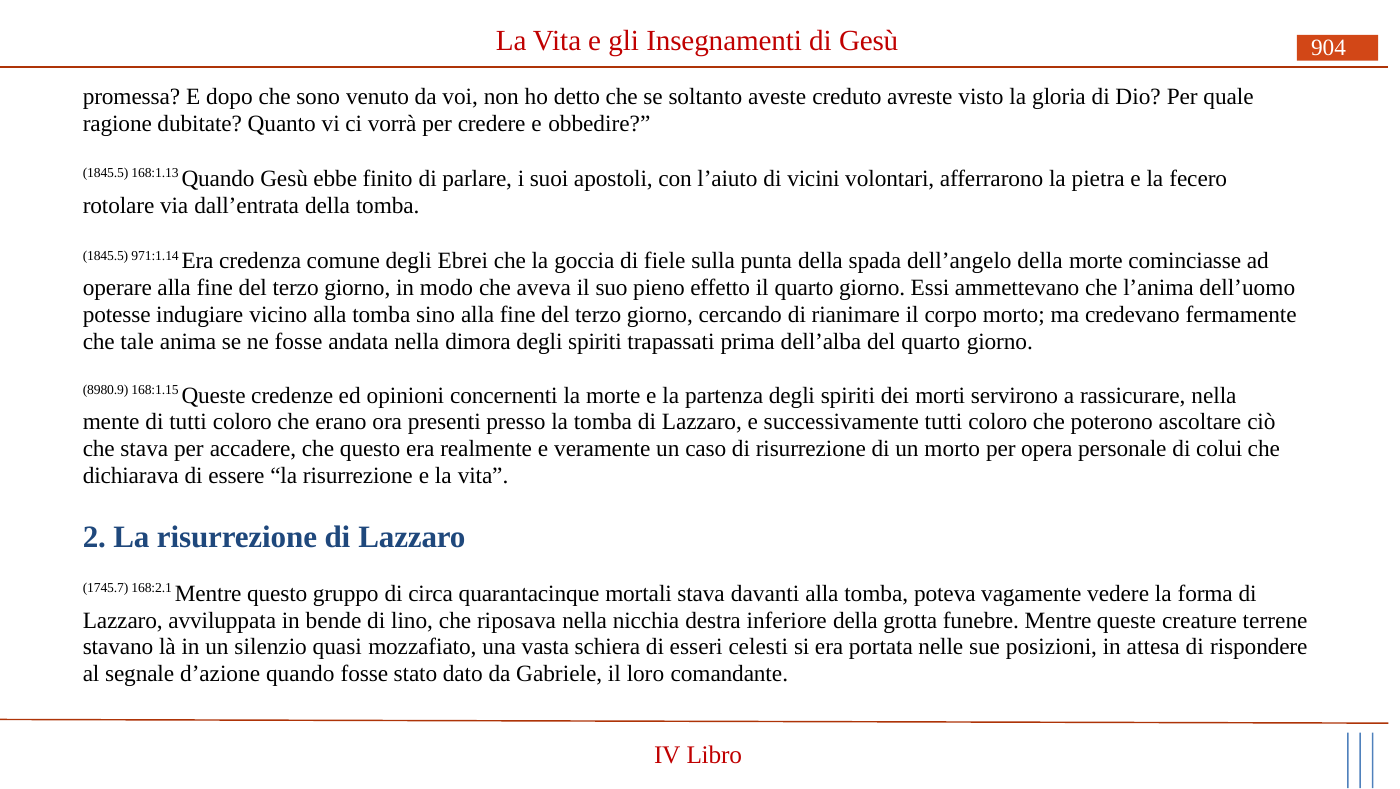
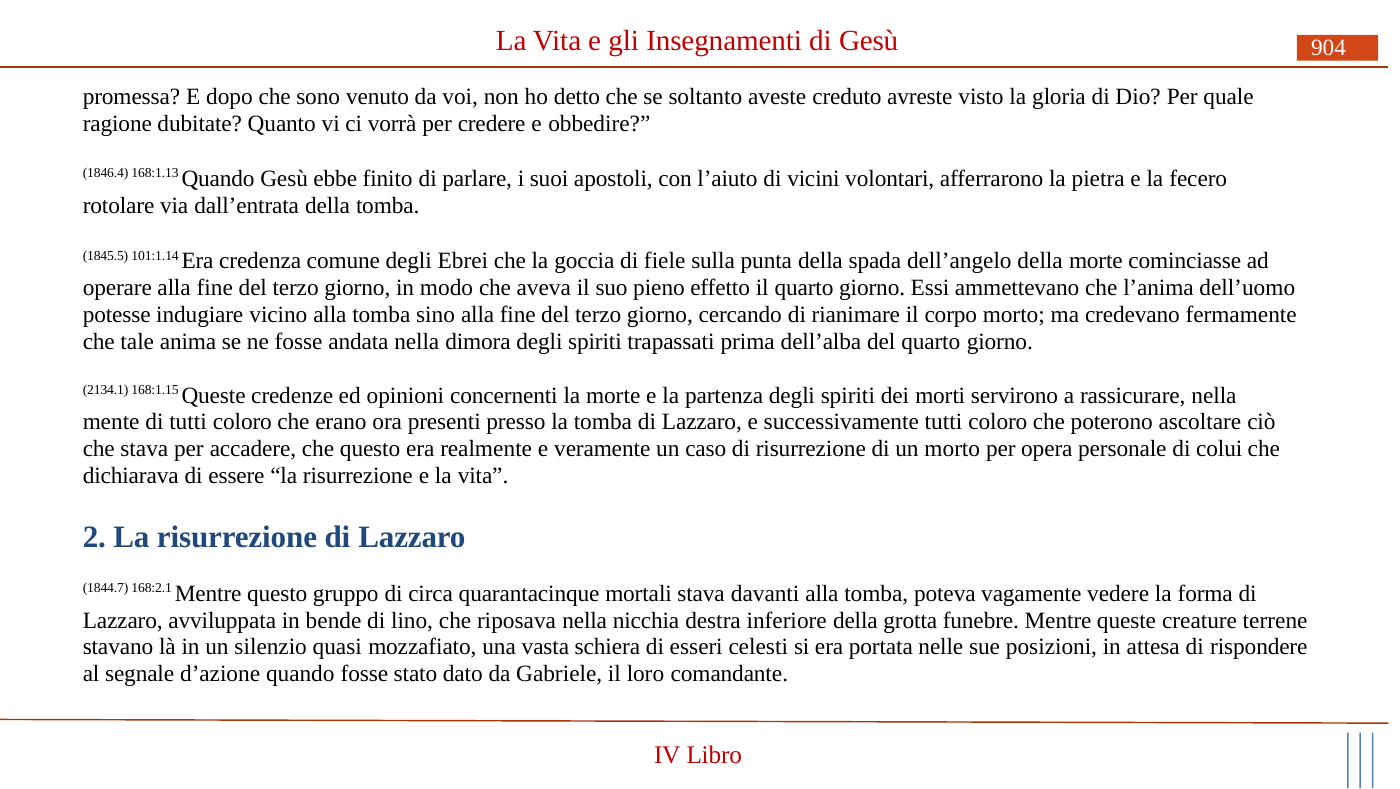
1845.5: 1845.5 -> 1846.4 (106, 173)
971:1.14: 971:1.14 -> 101:1.14 (155, 255)
8980.9: 8980.9 -> 2134.1 (106, 390)
1745.7: 1745.7 -> 1844.7 (106, 588)
